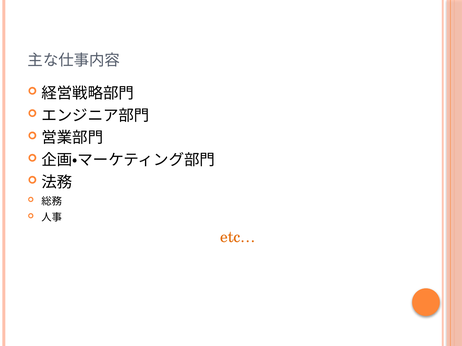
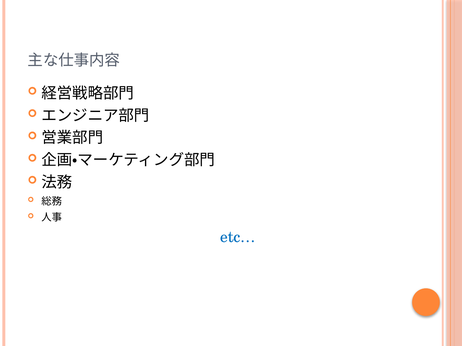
etc… colour: orange -> blue (238, 237)
